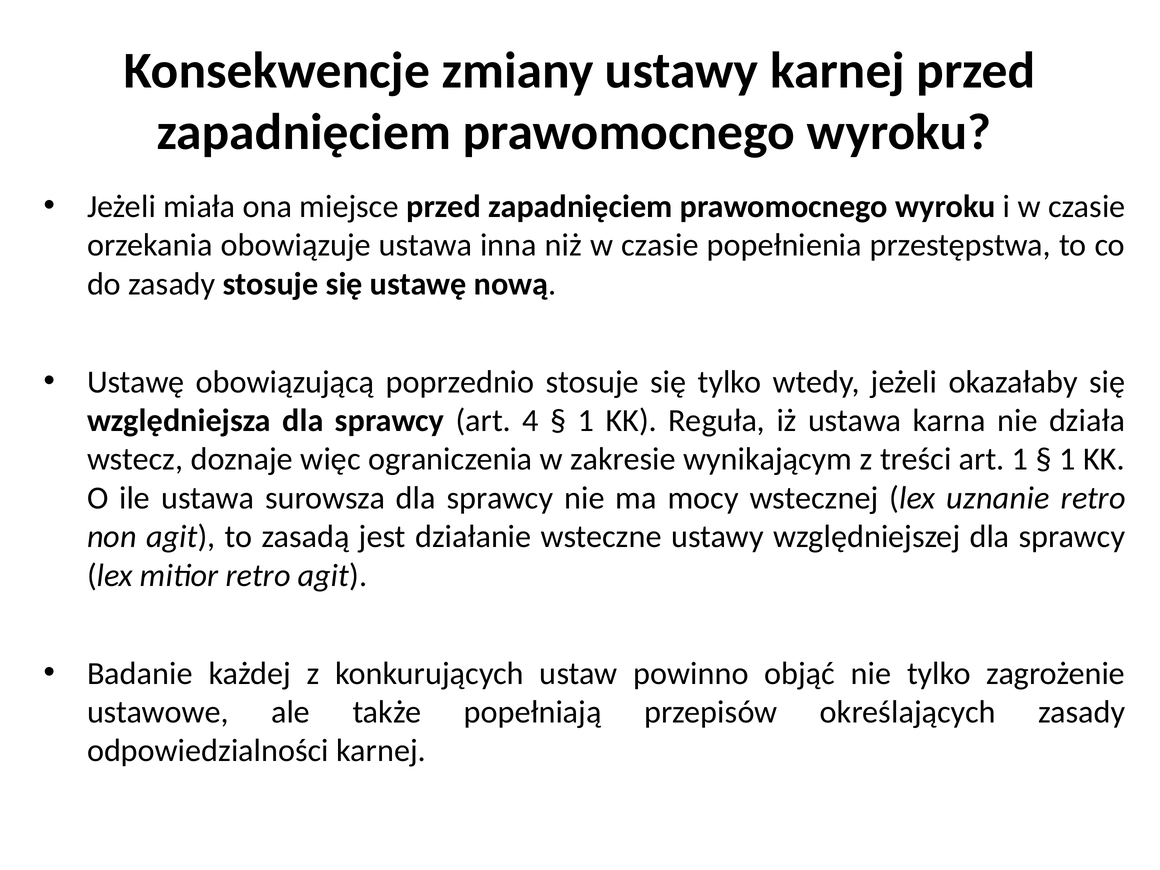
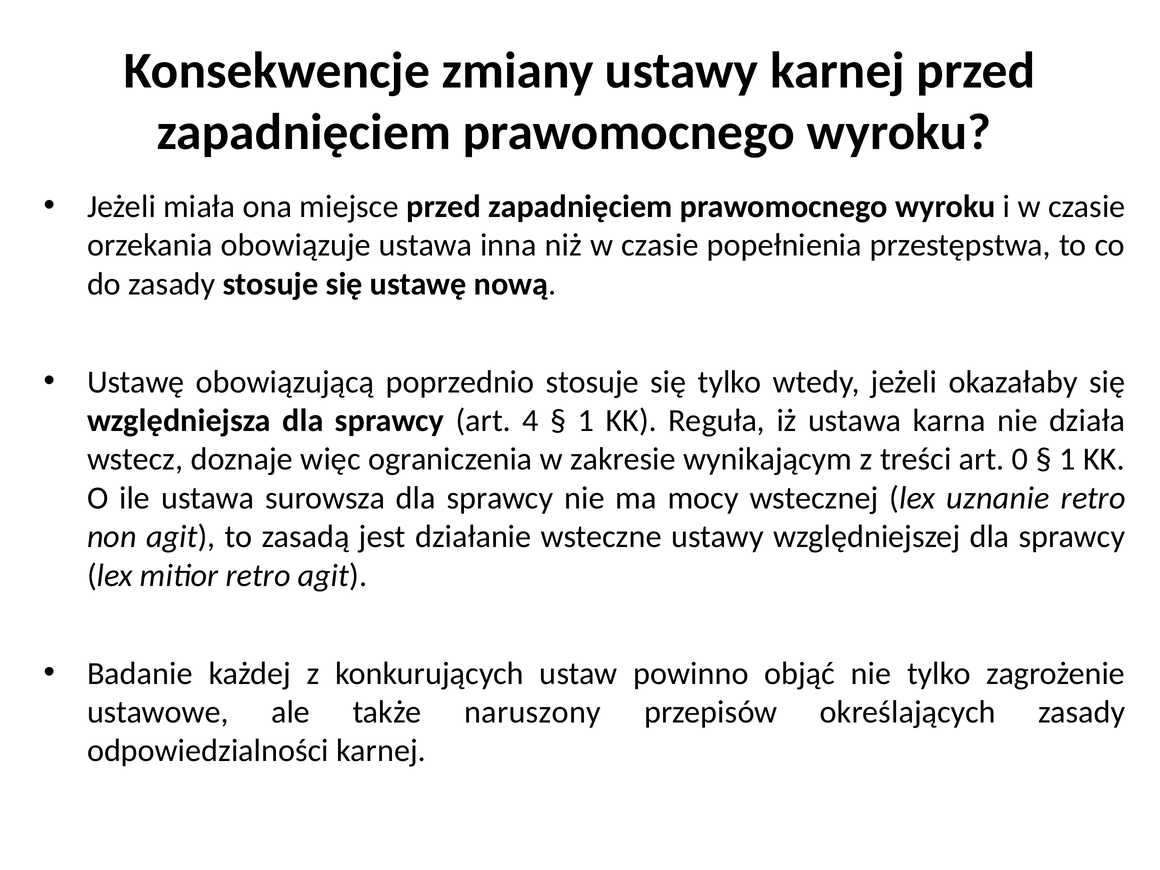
art 1: 1 -> 0 (1020, 459)
popełniają: popełniają -> naruszony (532, 712)
